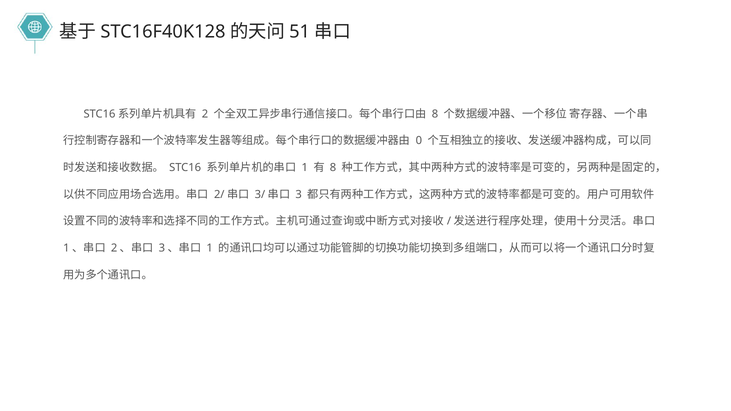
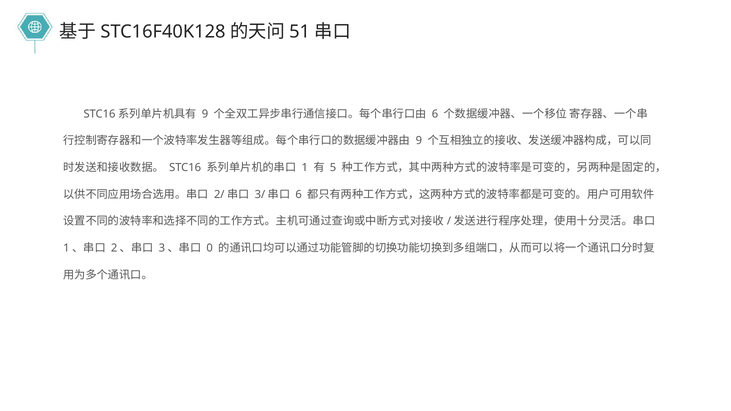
2: 2 -> 9 (205, 114)
8: 8 -> 6 (435, 114)
0: 0 -> 9 (419, 141)
8: 8 -> 5 (333, 168)
3: 3 -> 6 (299, 195)
1: 1 -> 0 (210, 248)
